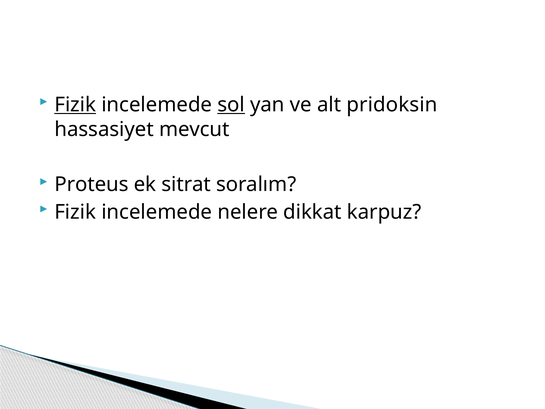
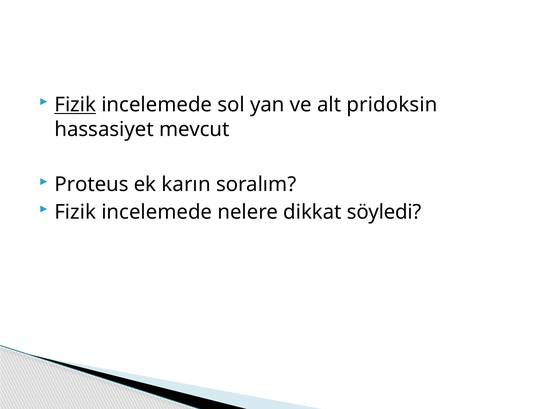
sol underline: present -> none (231, 105)
sitrat: sitrat -> karın (186, 184)
karpuz: karpuz -> söyledi (384, 212)
